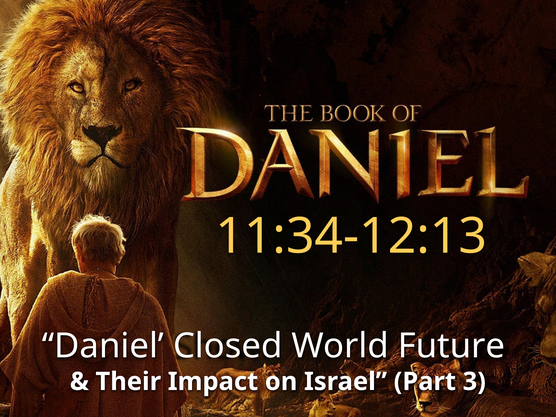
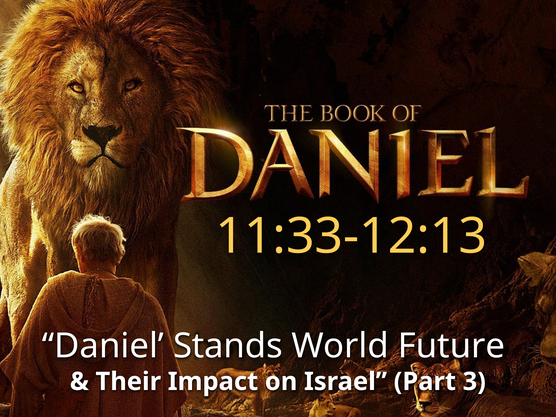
11:34-12:13: 11:34-12:13 -> 11:33-12:13 (351, 236)
Closed: Closed -> Stands (228, 346)
